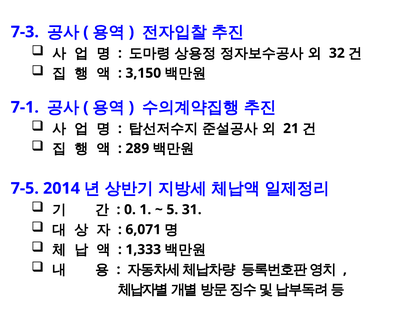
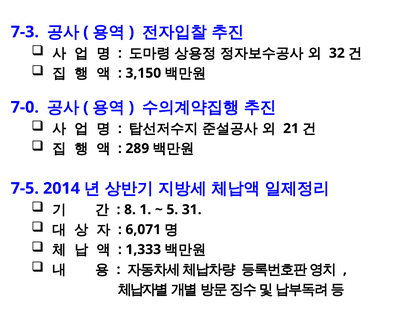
7-1: 7-1 -> 7-0 (25, 107)
0: 0 -> 8 (130, 210)
